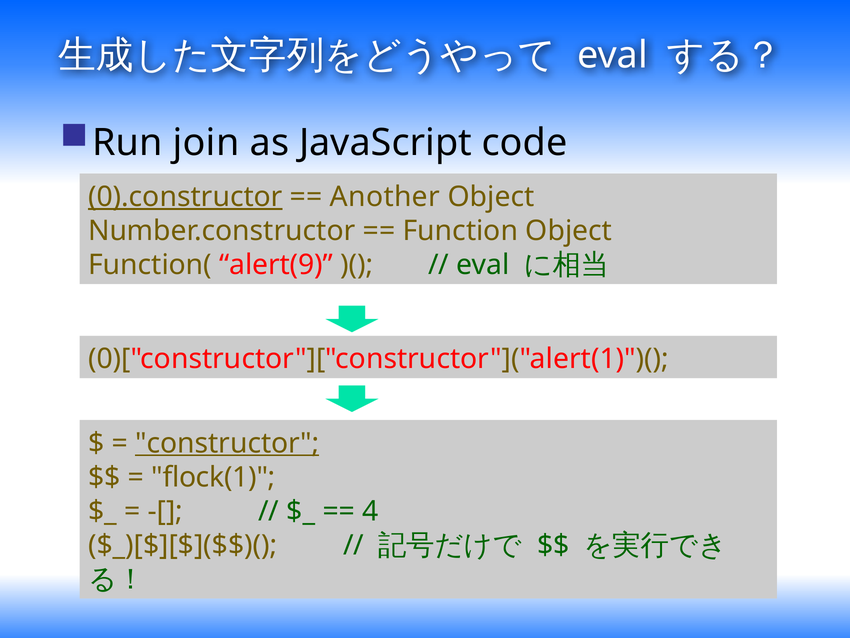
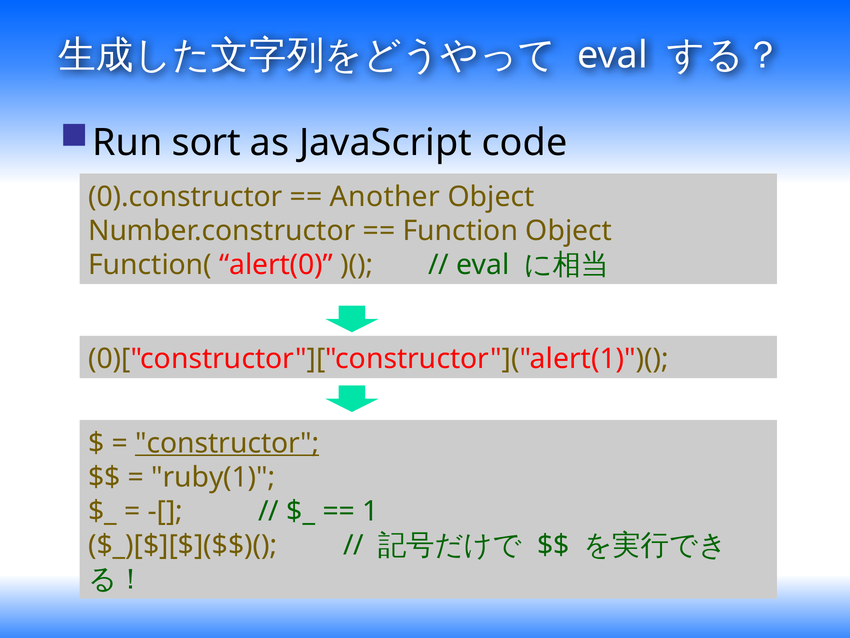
join: join -> sort (206, 142)
0).constructor underline: present -> none (185, 197)
alert(9: alert(9 -> alert(0 (276, 265)
flock(1: flock(1 -> ruby(1 (213, 477)
4: 4 -> 1 (370, 511)
